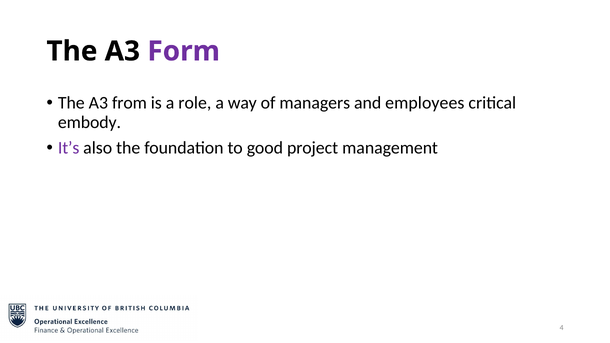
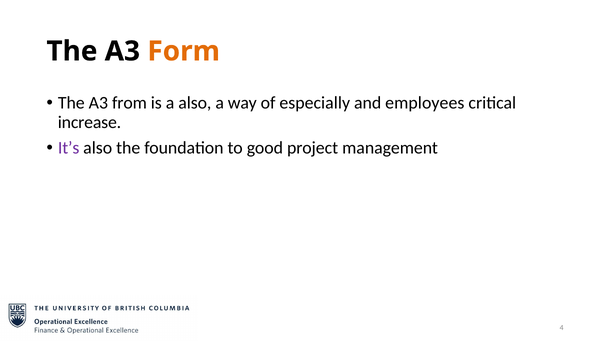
Form colour: purple -> orange (184, 51)
a role: role -> also (195, 103)
managers: managers -> especially (315, 103)
embody: embody -> increase (90, 122)
